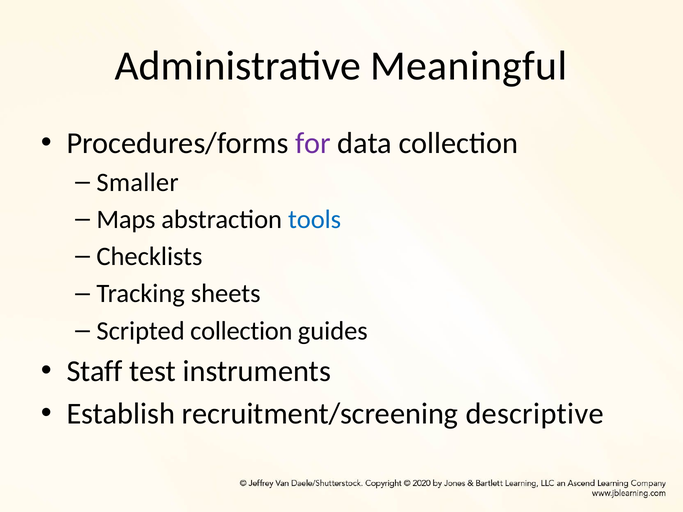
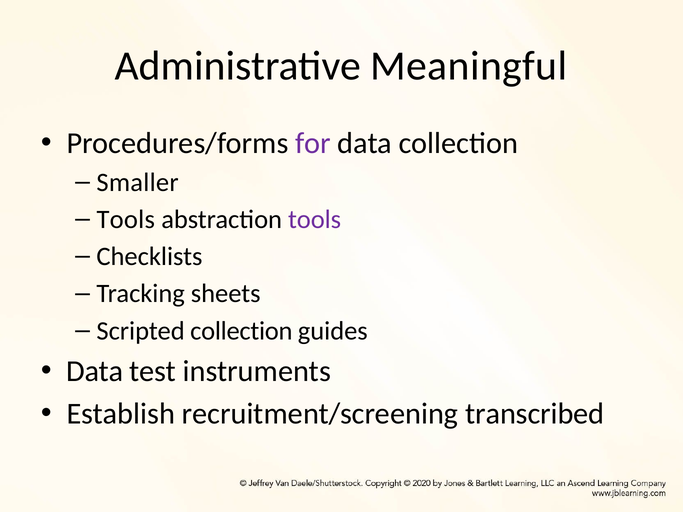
Maps: Maps -> Tools (126, 220)
tools colour: blue -> purple (315, 220)
Staff: Staff -> Data (95, 372)
descriptive: descriptive -> transcribed (535, 414)
